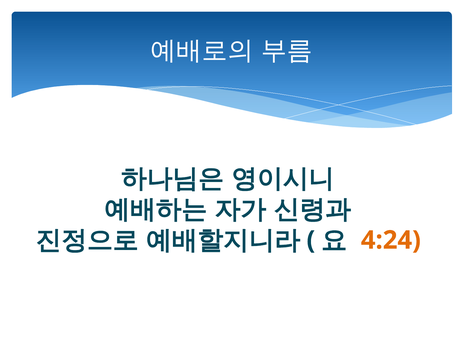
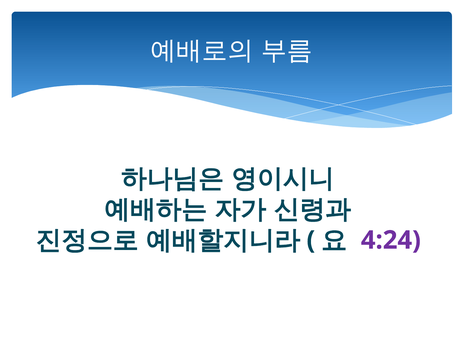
4:24 colour: orange -> purple (391, 240)
